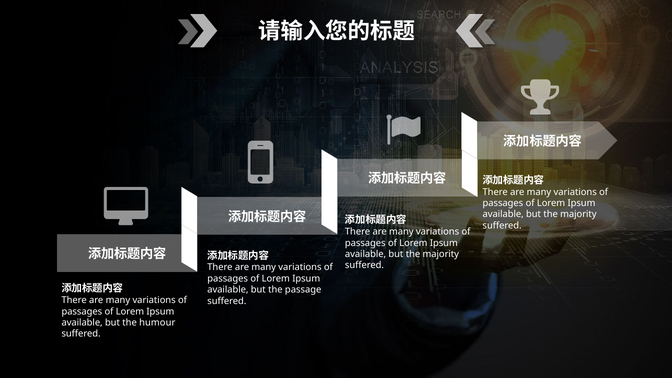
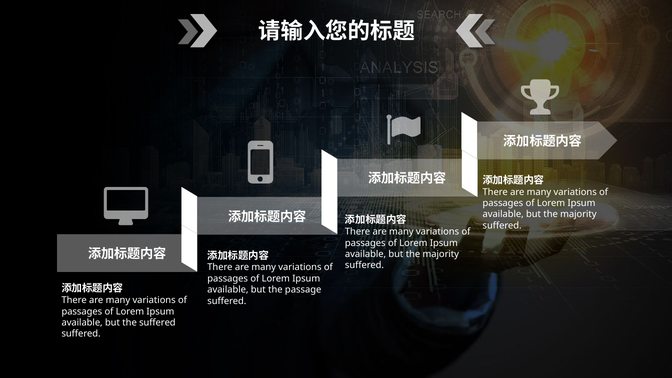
the humour: humour -> suffered (157, 323)
